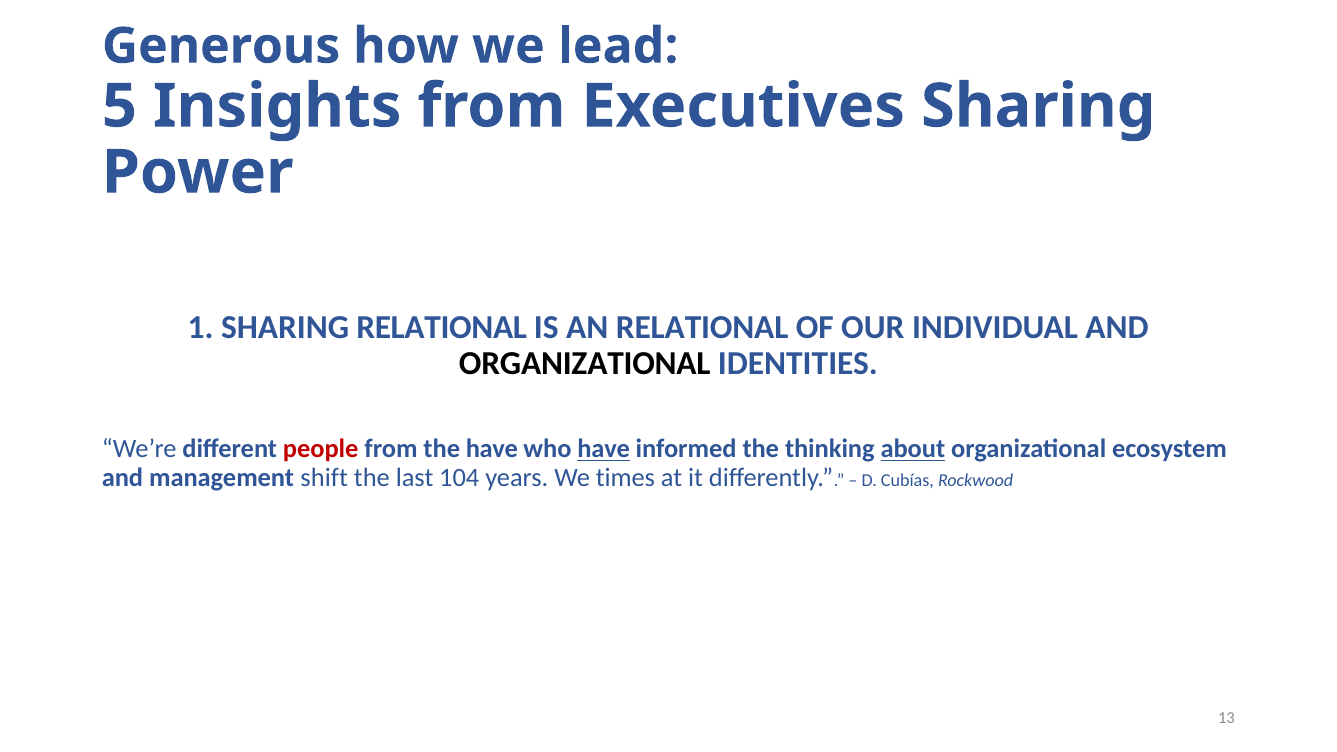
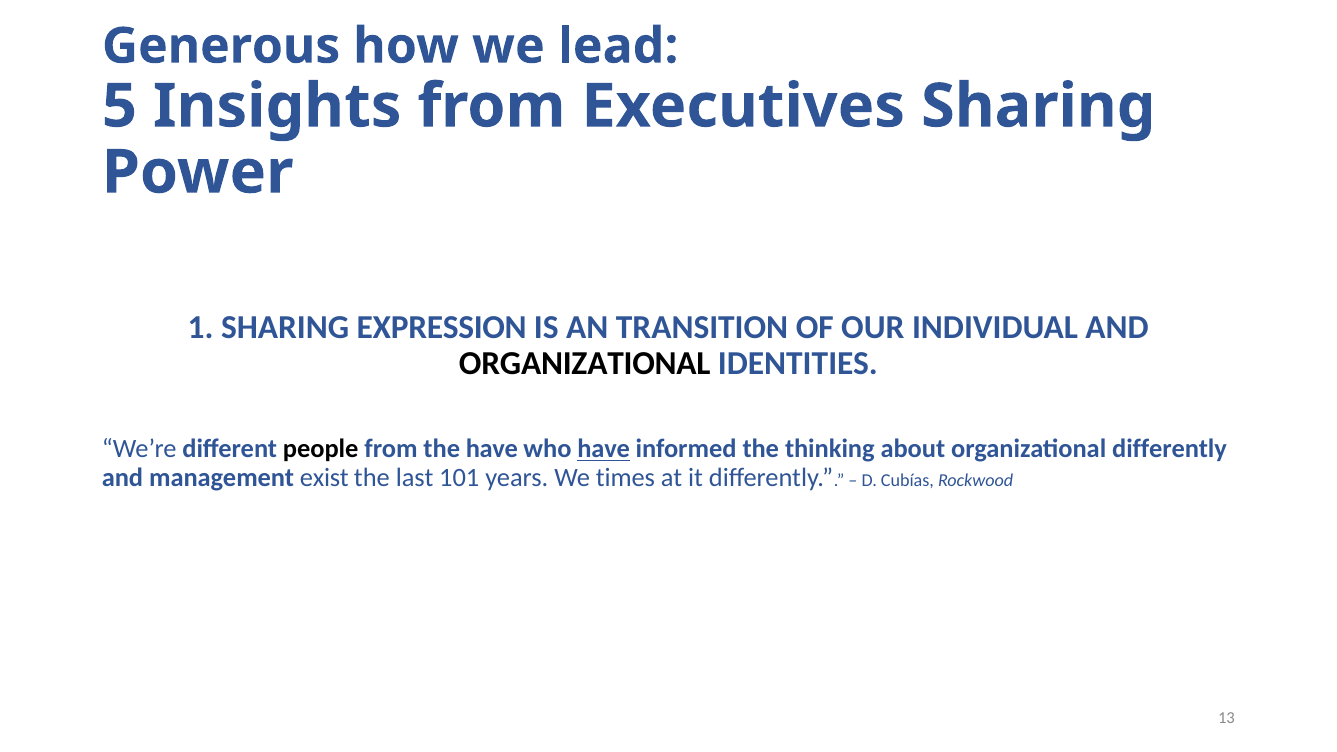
SHARING RELATIONAL: RELATIONAL -> EXPRESSION (442, 327)
AN RELATIONAL: RELATIONAL -> TRANSITION (702, 327)
people colour: red -> black (321, 449)
about underline: present -> none (913, 449)
organizational ecosystem: ecosystem -> differently (1169, 449)
shift: shift -> exist (324, 478)
104: 104 -> 101 (459, 478)
